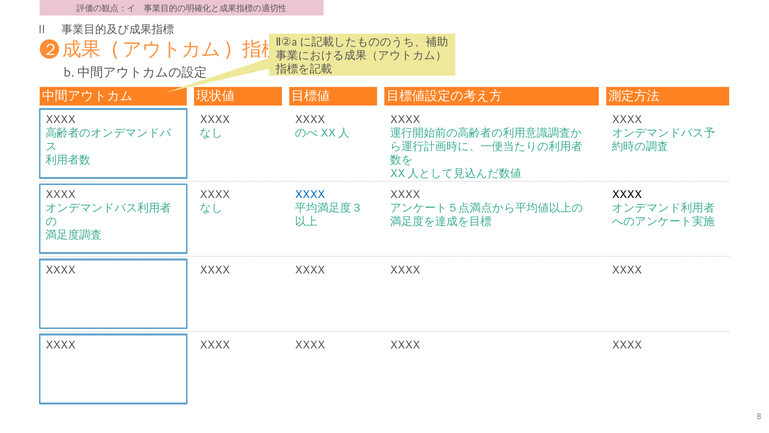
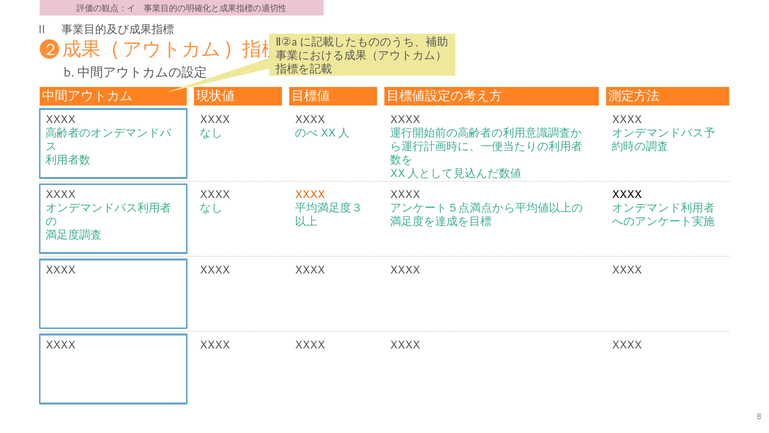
XXXX colour: blue -> orange (310, 194)
